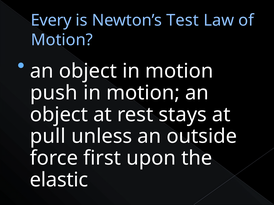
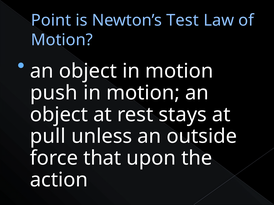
Every: Every -> Point (51, 20)
first: first -> that (102, 158)
elastic: elastic -> action (59, 180)
